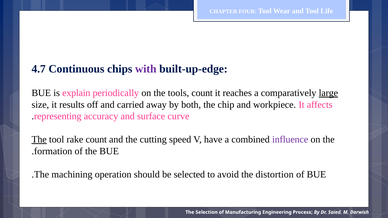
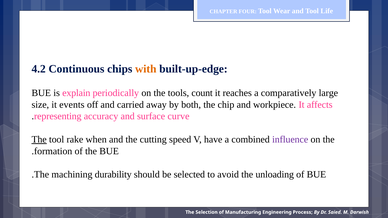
4.7: 4.7 -> 4.2 (39, 69)
with colour: purple -> orange (146, 69)
large underline: present -> none (328, 93)
results: results -> events (72, 105)
rake count: count -> when (96, 140)
operation: operation -> durability (113, 175)
distortion: distortion -> unloading (275, 175)
